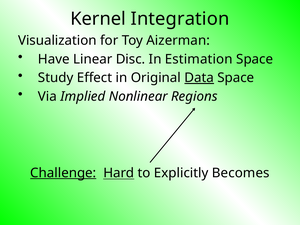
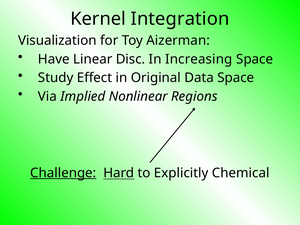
Estimation: Estimation -> Increasing (199, 59)
Data underline: present -> none (199, 78)
Becomes: Becomes -> Chemical (241, 173)
